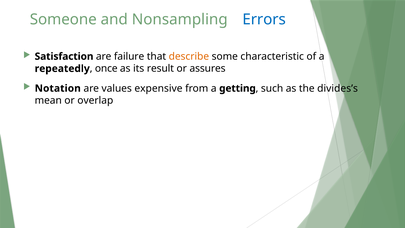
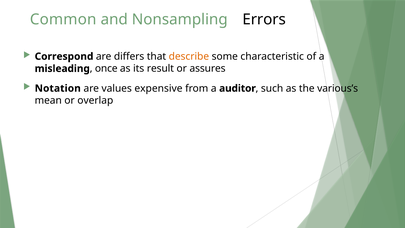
Someone: Someone -> Common (63, 19)
Errors colour: blue -> black (264, 19)
Satisfaction: Satisfaction -> Correspond (64, 56)
failure: failure -> differs (129, 56)
repeatedly: repeatedly -> misleading (62, 69)
getting: getting -> auditor (237, 88)
divides’s: divides’s -> various’s (338, 88)
